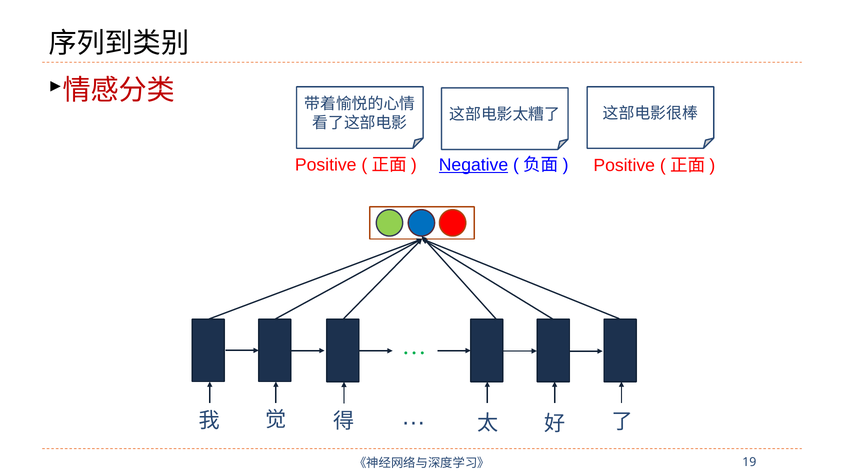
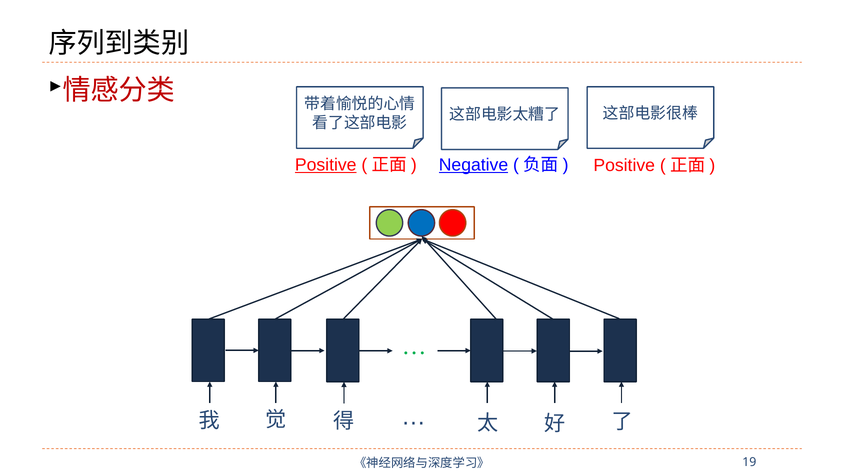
Positive underline: none -> present (326, 165)
